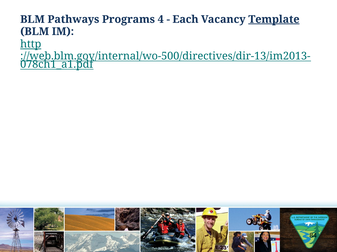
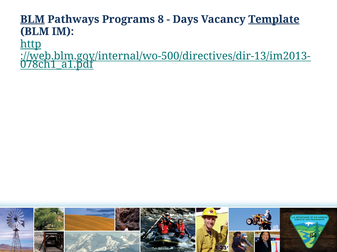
BLM underline: none -> present (32, 19)
4: 4 -> 8 (161, 19)
Each: Each -> Days (185, 19)
